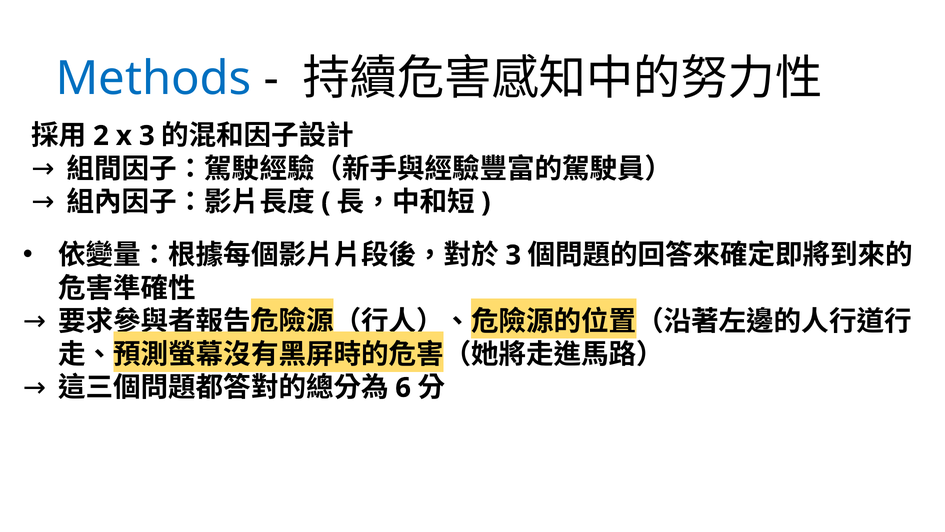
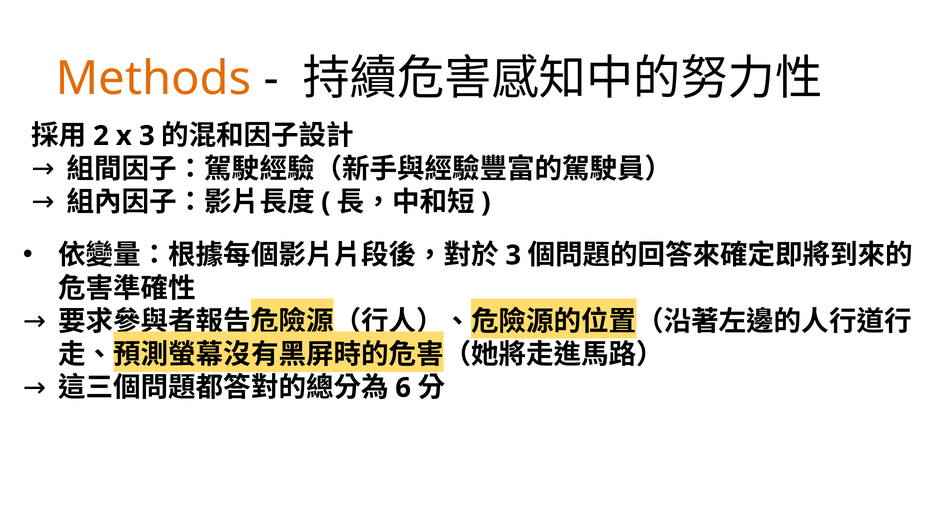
Methods colour: blue -> orange (154, 79)
